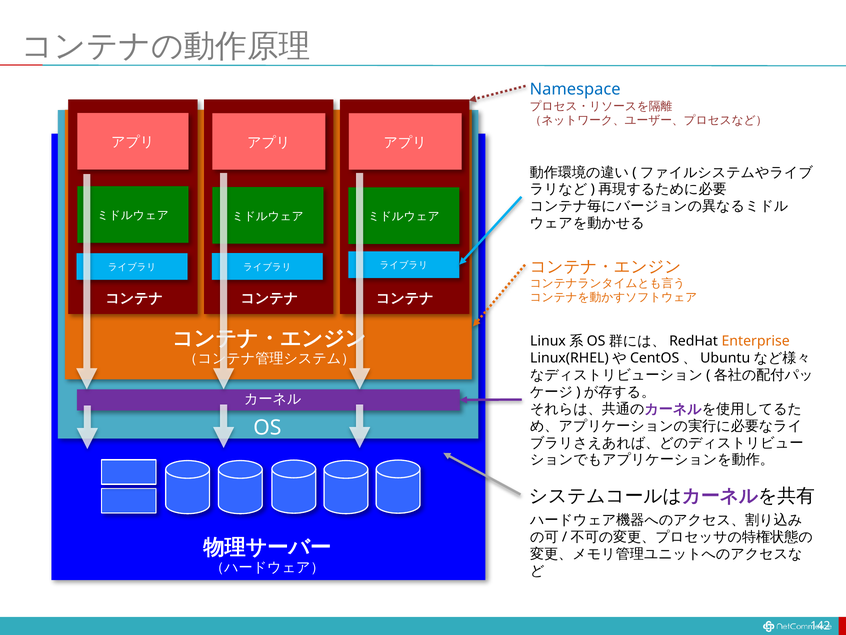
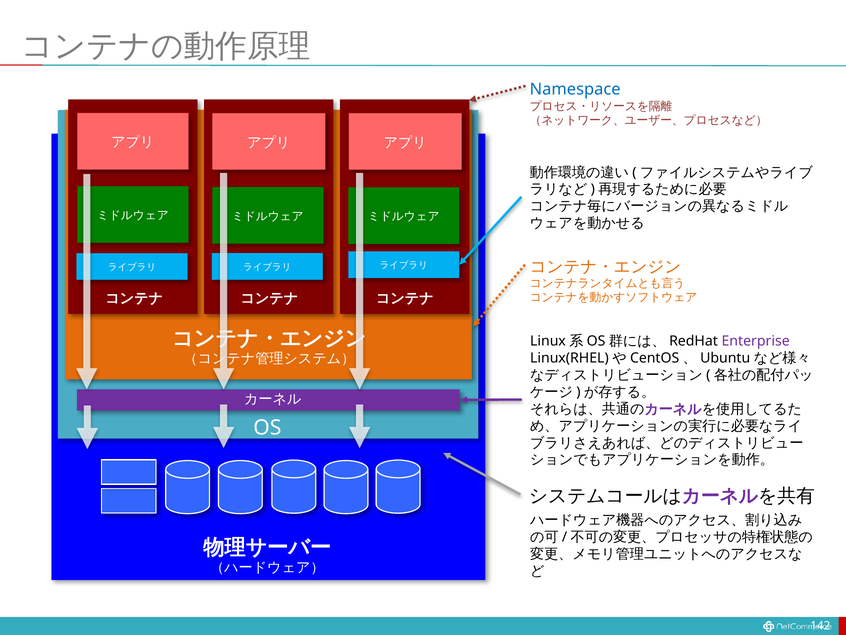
Enterprise colour: orange -> purple (756, 341)
